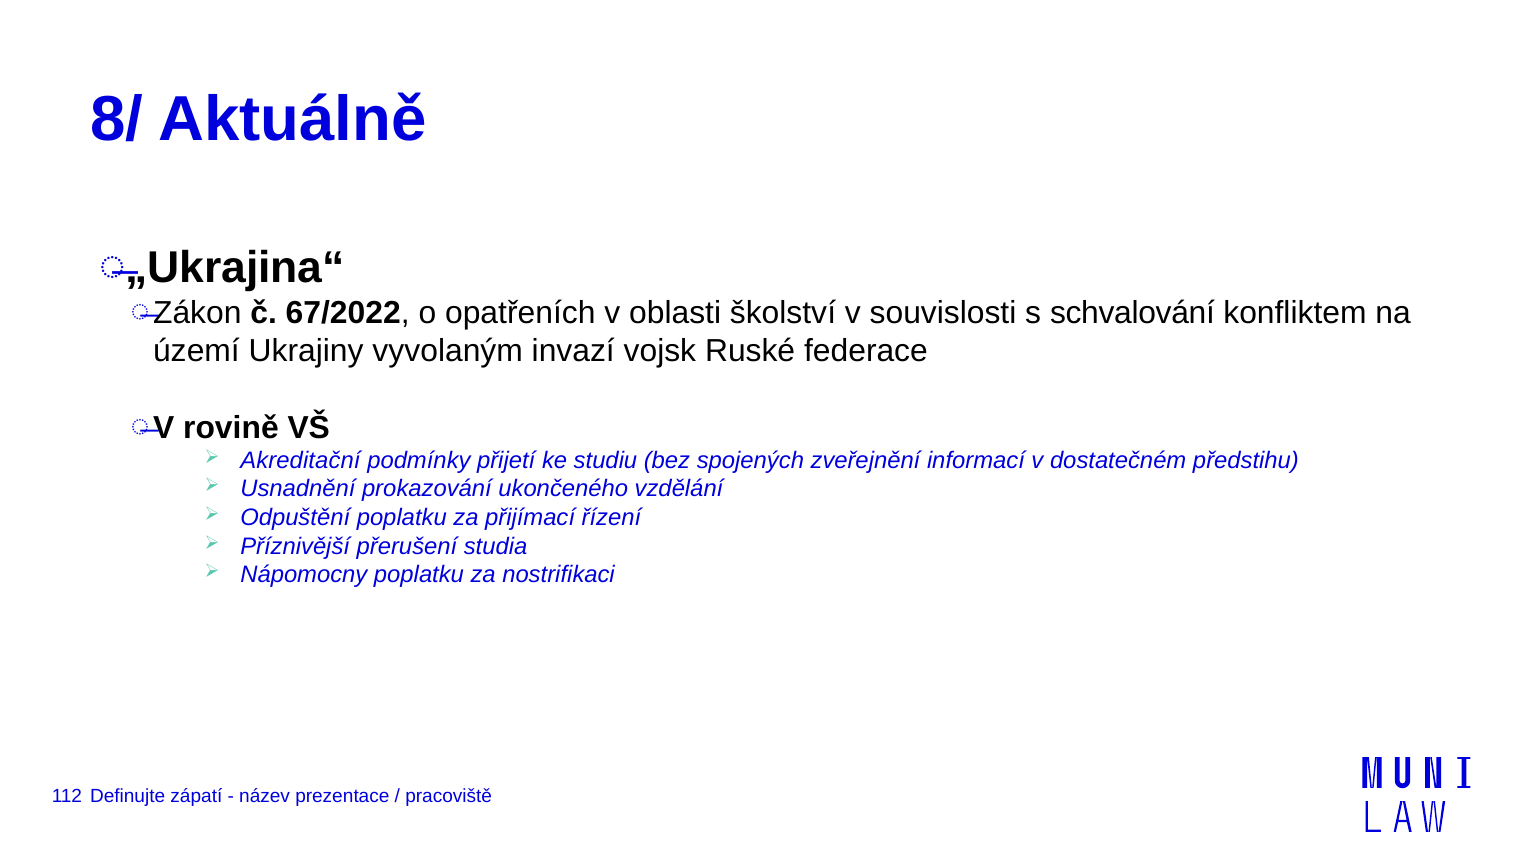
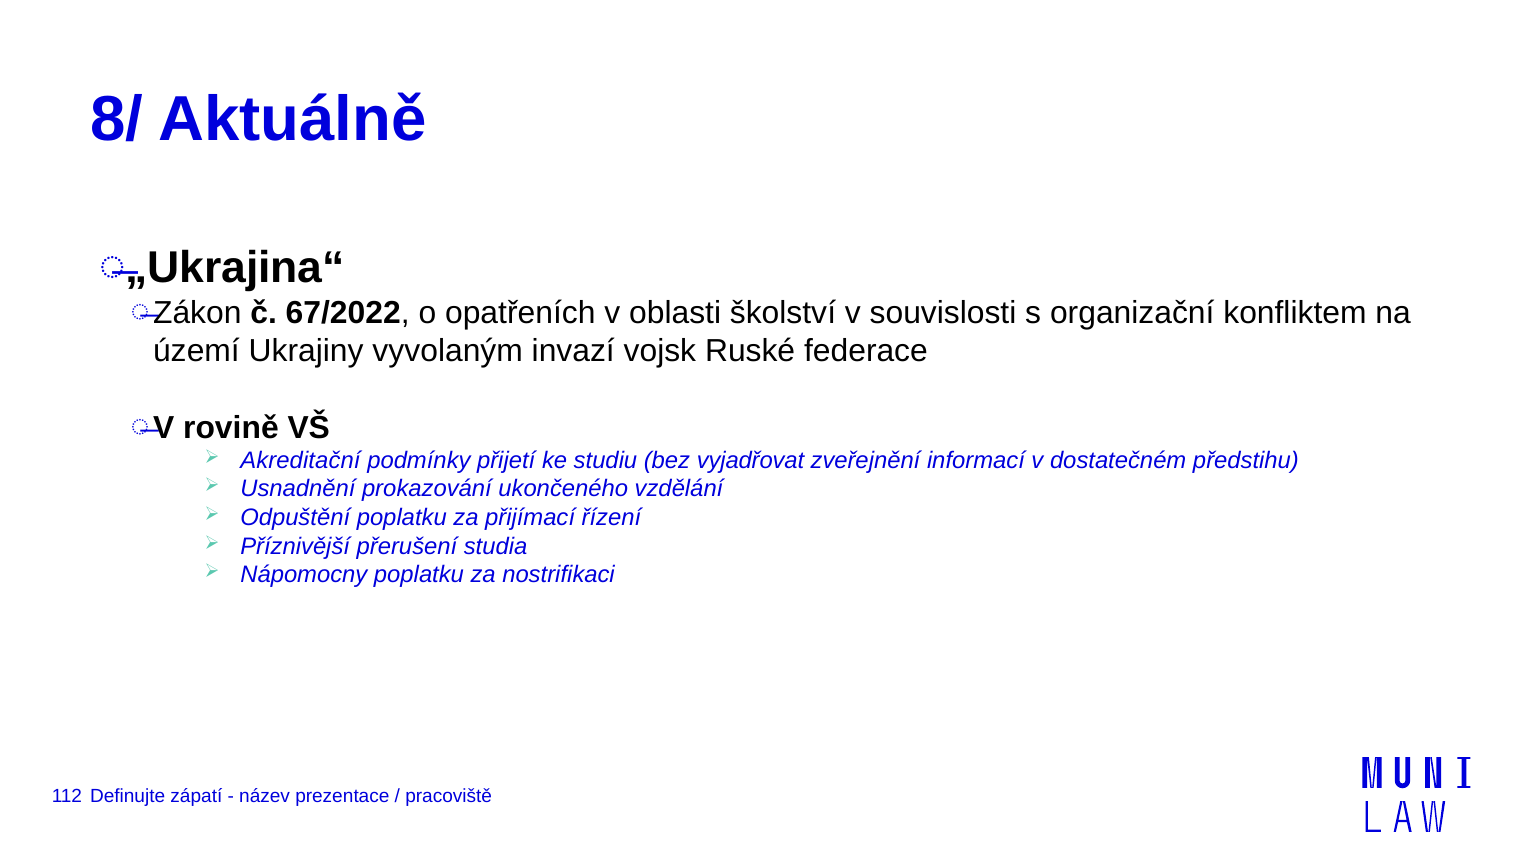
schvalování: schvalování -> organizační (1132, 313)
spojených: spojených -> vyjadřovat (750, 461)
